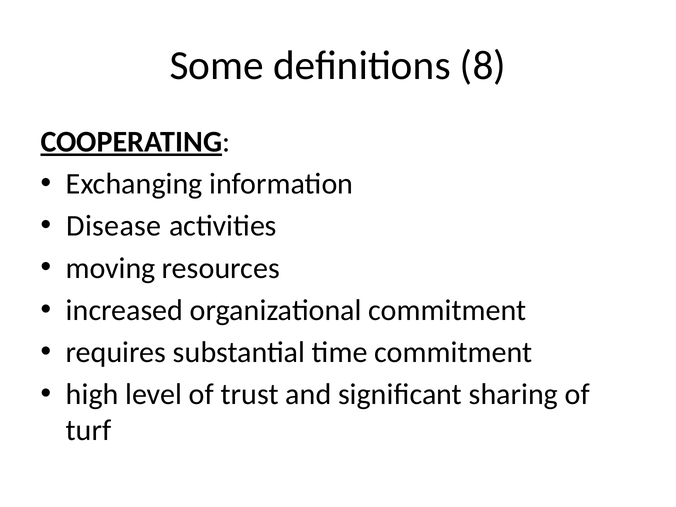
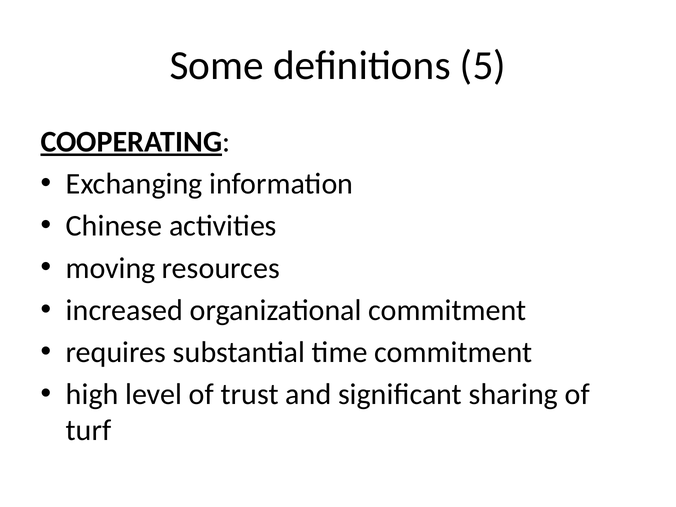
8: 8 -> 5 (483, 65)
Disease: Disease -> Chinese (114, 226)
